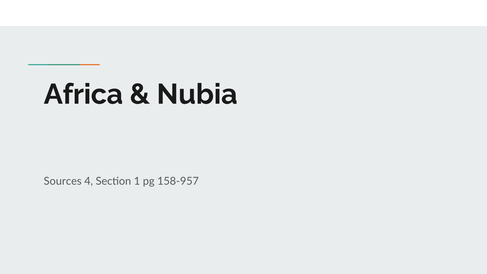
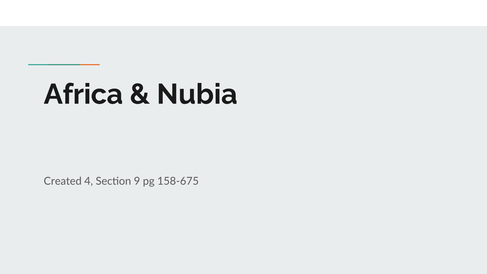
Sources: Sources -> Created (63, 181)
1: 1 -> 9 (137, 181)
158-957: 158-957 -> 158-675 (178, 181)
